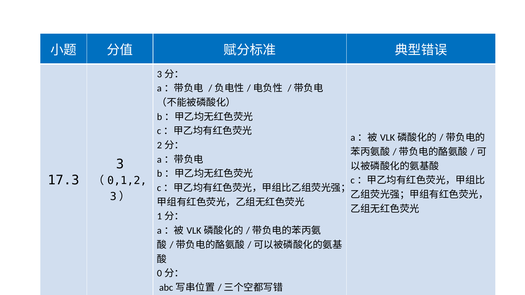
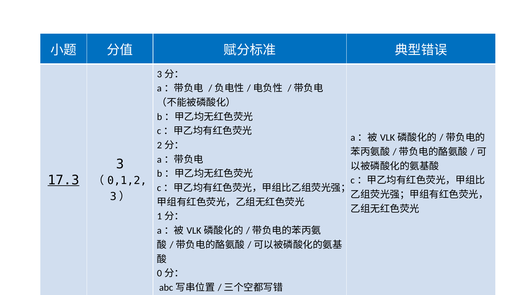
17.3 underline: none -> present (63, 180)
